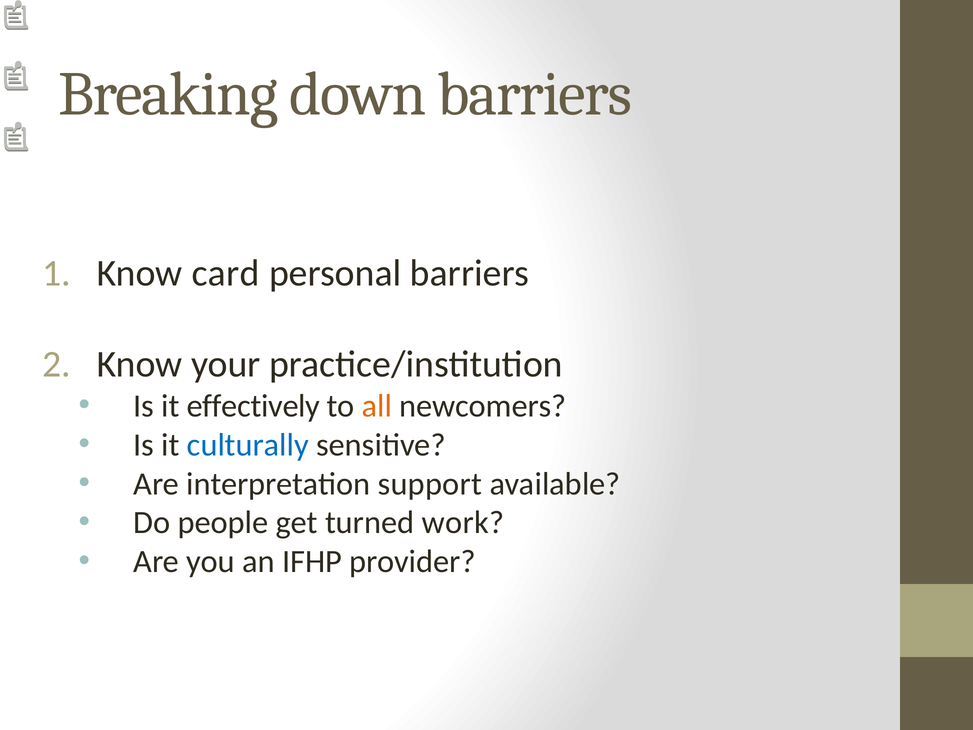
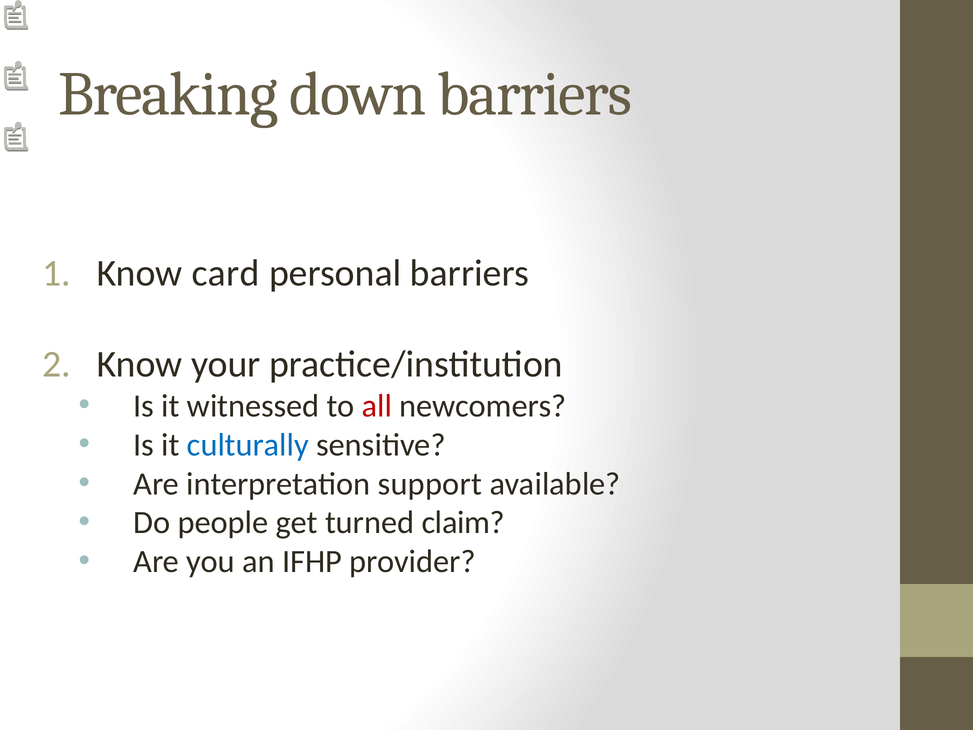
effectively: effectively -> witnessed (253, 406)
all colour: orange -> red (377, 406)
work: work -> claim (463, 523)
